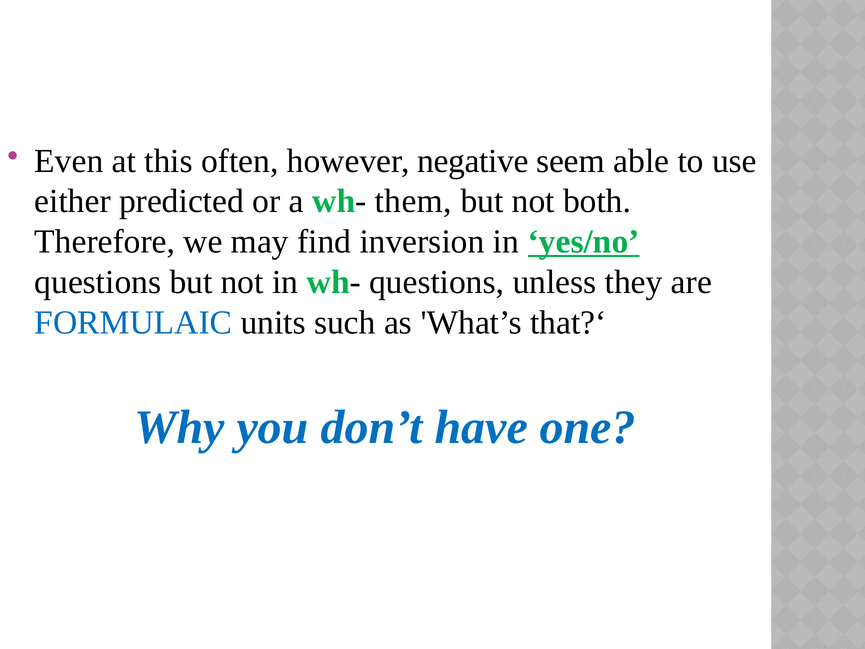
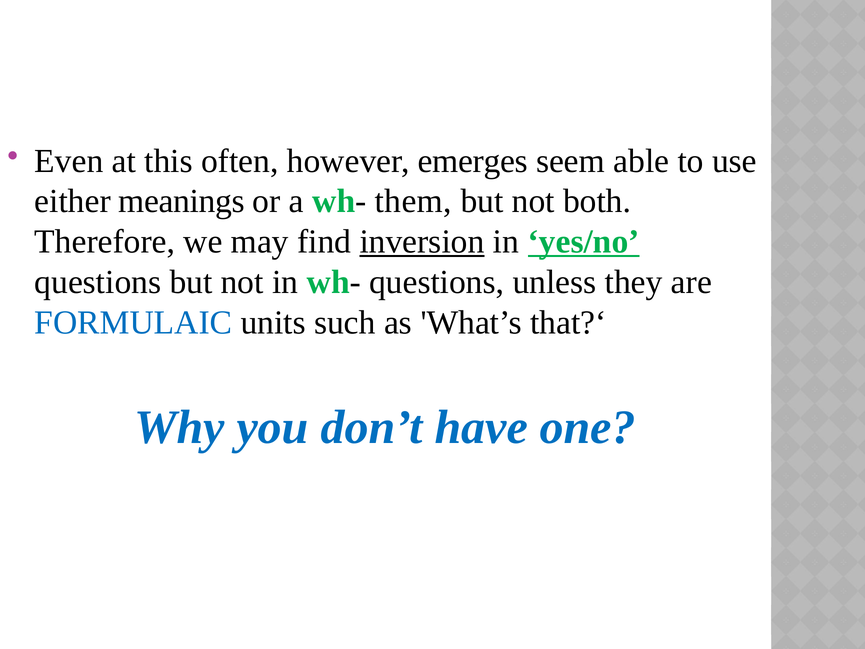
negative: negative -> emerges (473, 161)
predicted: predicted -> meanings (182, 201)
inversion underline: none -> present (422, 242)
